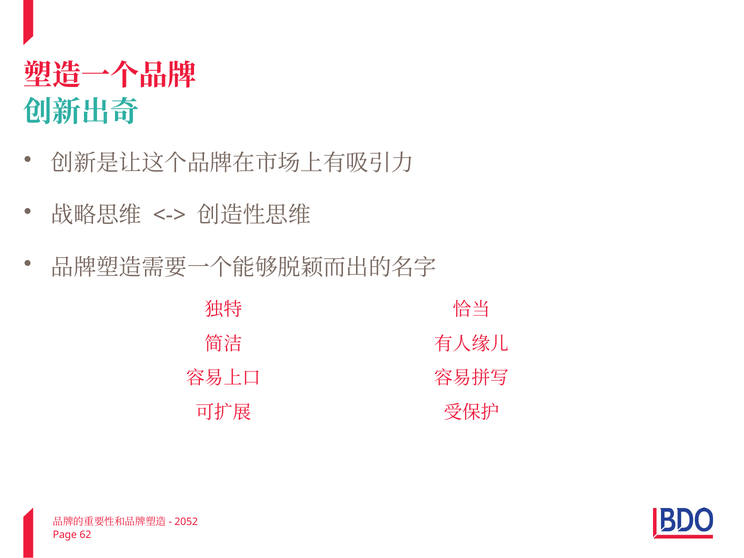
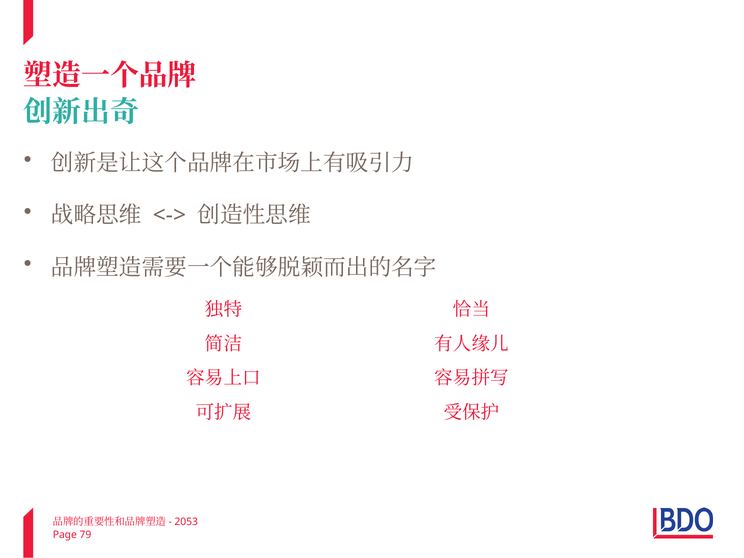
2052: 2052 -> 2053 (186, 522)
62: 62 -> 79 (86, 535)
